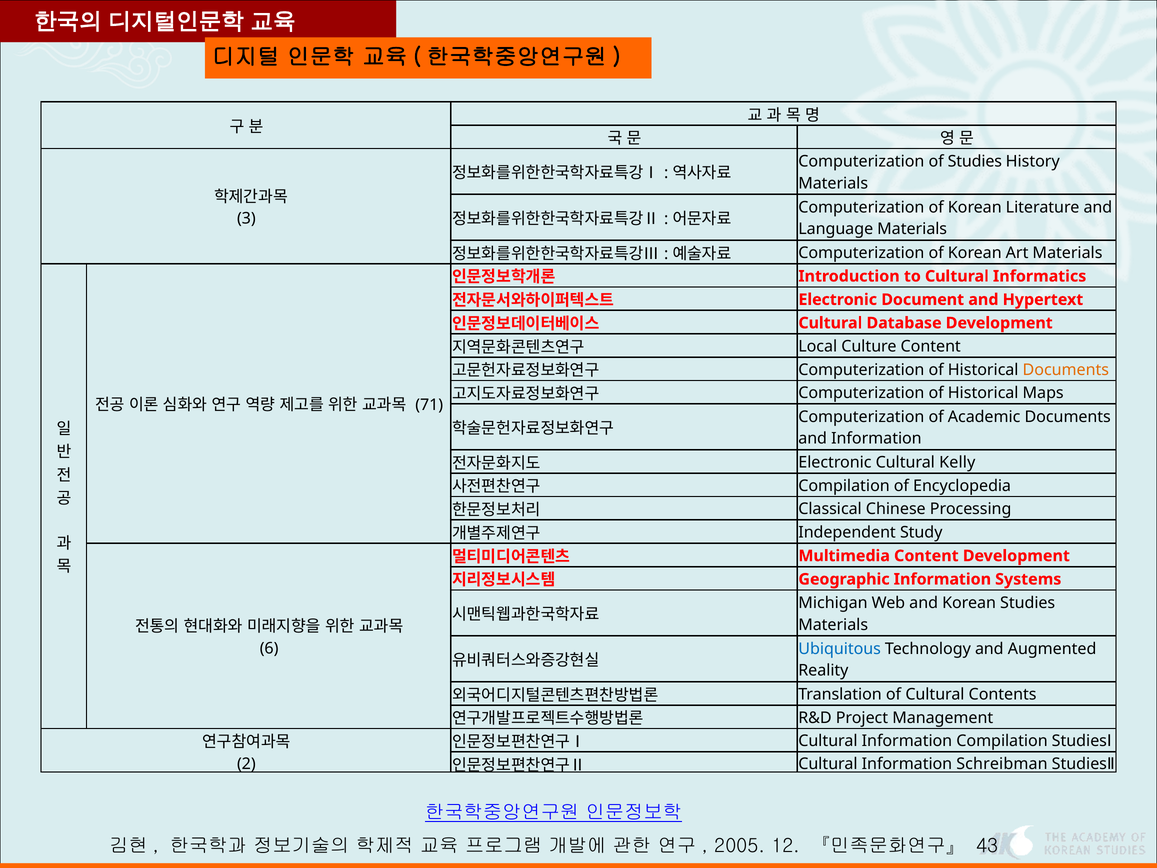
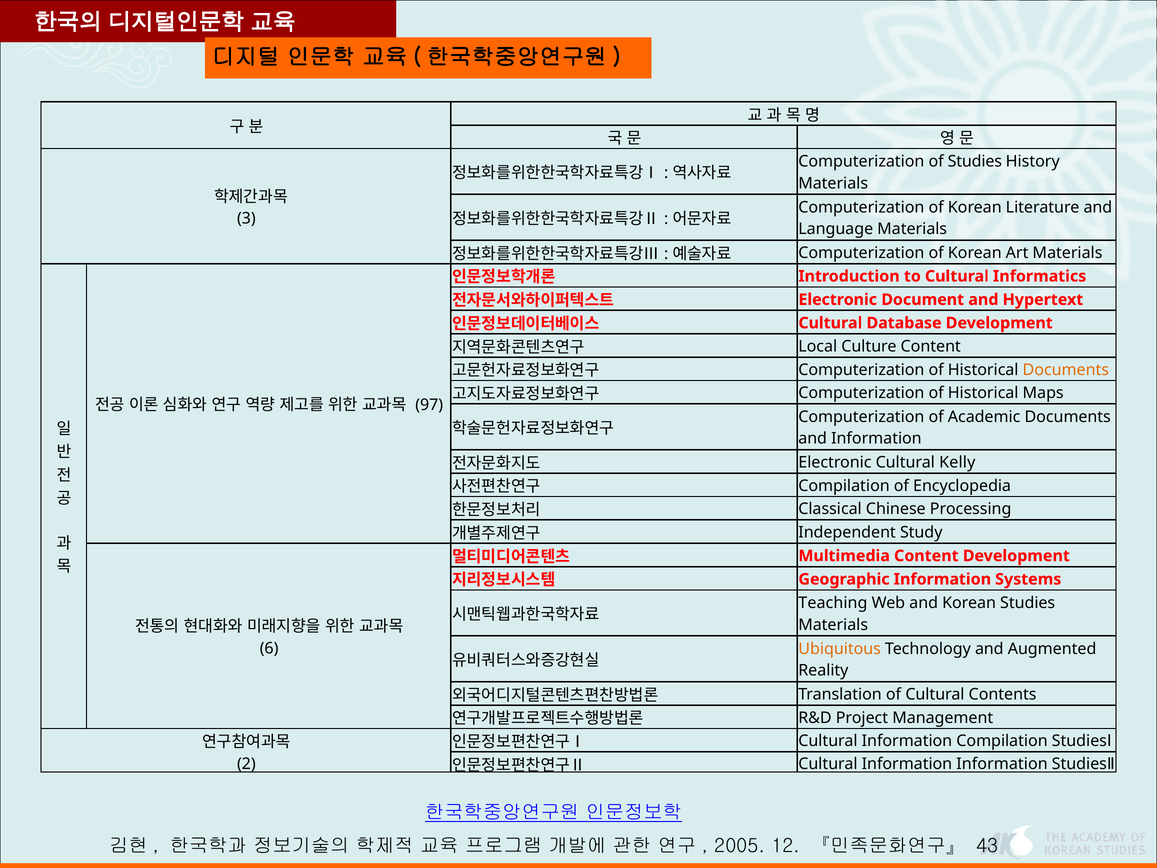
71: 71 -> 97 (429, 405)
Michigan: Michigan -> Teaching (833, 603)
Ubiquitous colour: blue -> orange (840, 649)
Information Schreibman: Schreibman -> Information (1002, 764)
